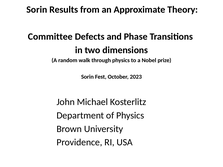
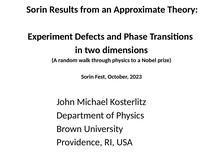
Committee: Committee -> Experiment (50, 37)
